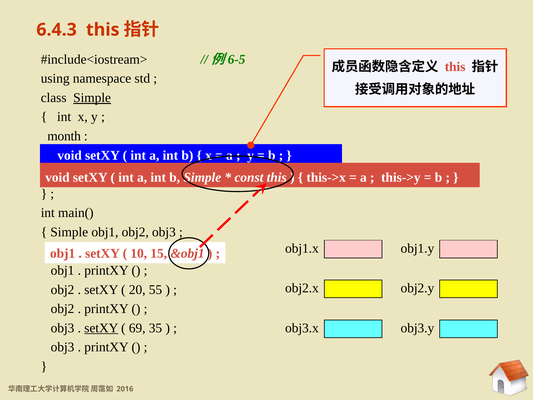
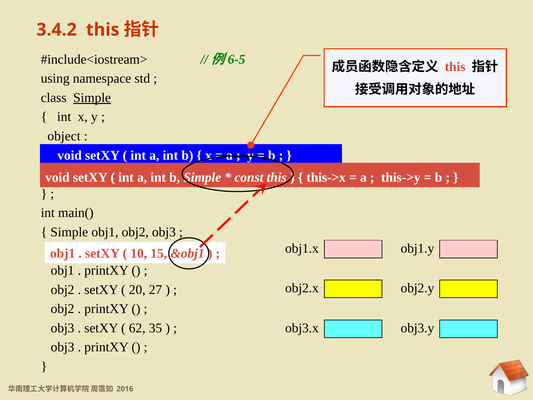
6.4.3: 6.4.3 -> 3.4.2 (57, 30)
month: month -> object (64, 136)
55: 55 -> 27 (155, 289)
setXY underline: present -> none (101, 328)
69: 69 -> 62 (137, 328)
